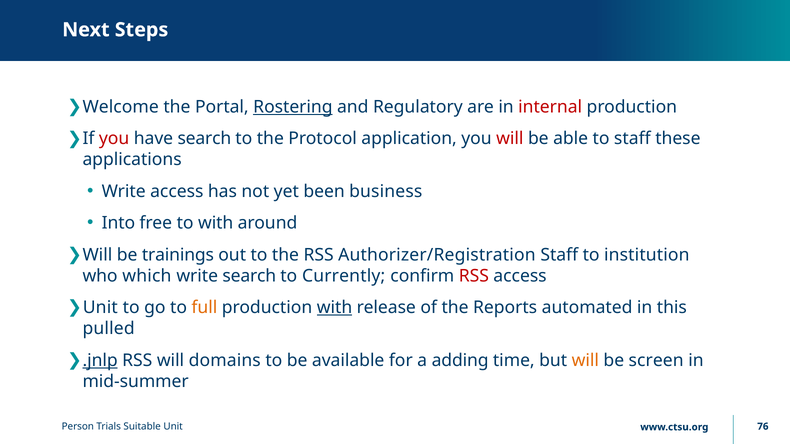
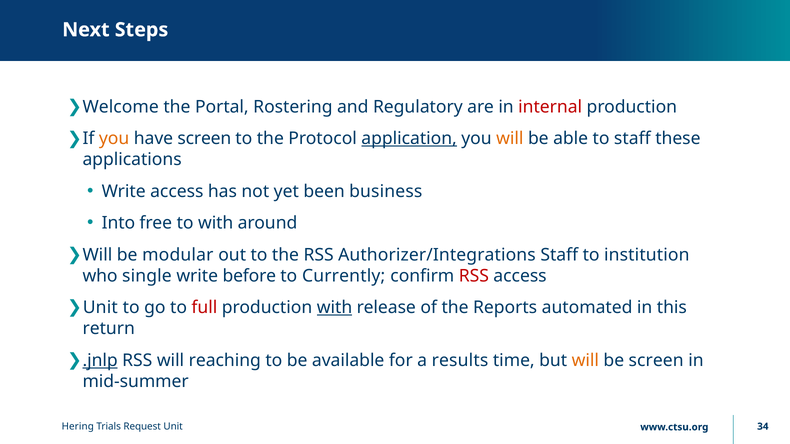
Rostering underline: present -> none (293, 107)
you colour: red -> orange (114, 139)
have search: search -> screen (204, 139)
application underline: none -> present (409, 139)
will colour: red -> orange (510, 139)
trainings: trainings -> modular (178, 255)
Authorizer/Registration: Authorizer/Registration -> Authorizer/Integrations (437, 255)
which: which -> single (147, 276)
write search: search -> before (249, 276)
full colour: orange -> red (204, 308)
pulled: pulled -> return (109, 329)
domains: domains -> reaching (225, 361)
adding: adding -> results (460, 361)
Person: Person -> Hering (78, 427)
Suitable: Suitable -> Request (142, 427)
76: 76 -> 34 (763, 427)
